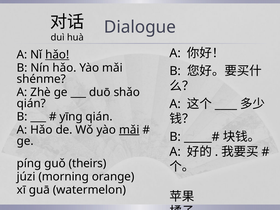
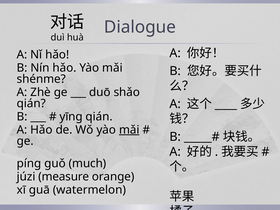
hǎo underline: present -> none (57, 55)
theirs: theirs -> much (88, 163)
morning: morning -> measure (64, 177)
